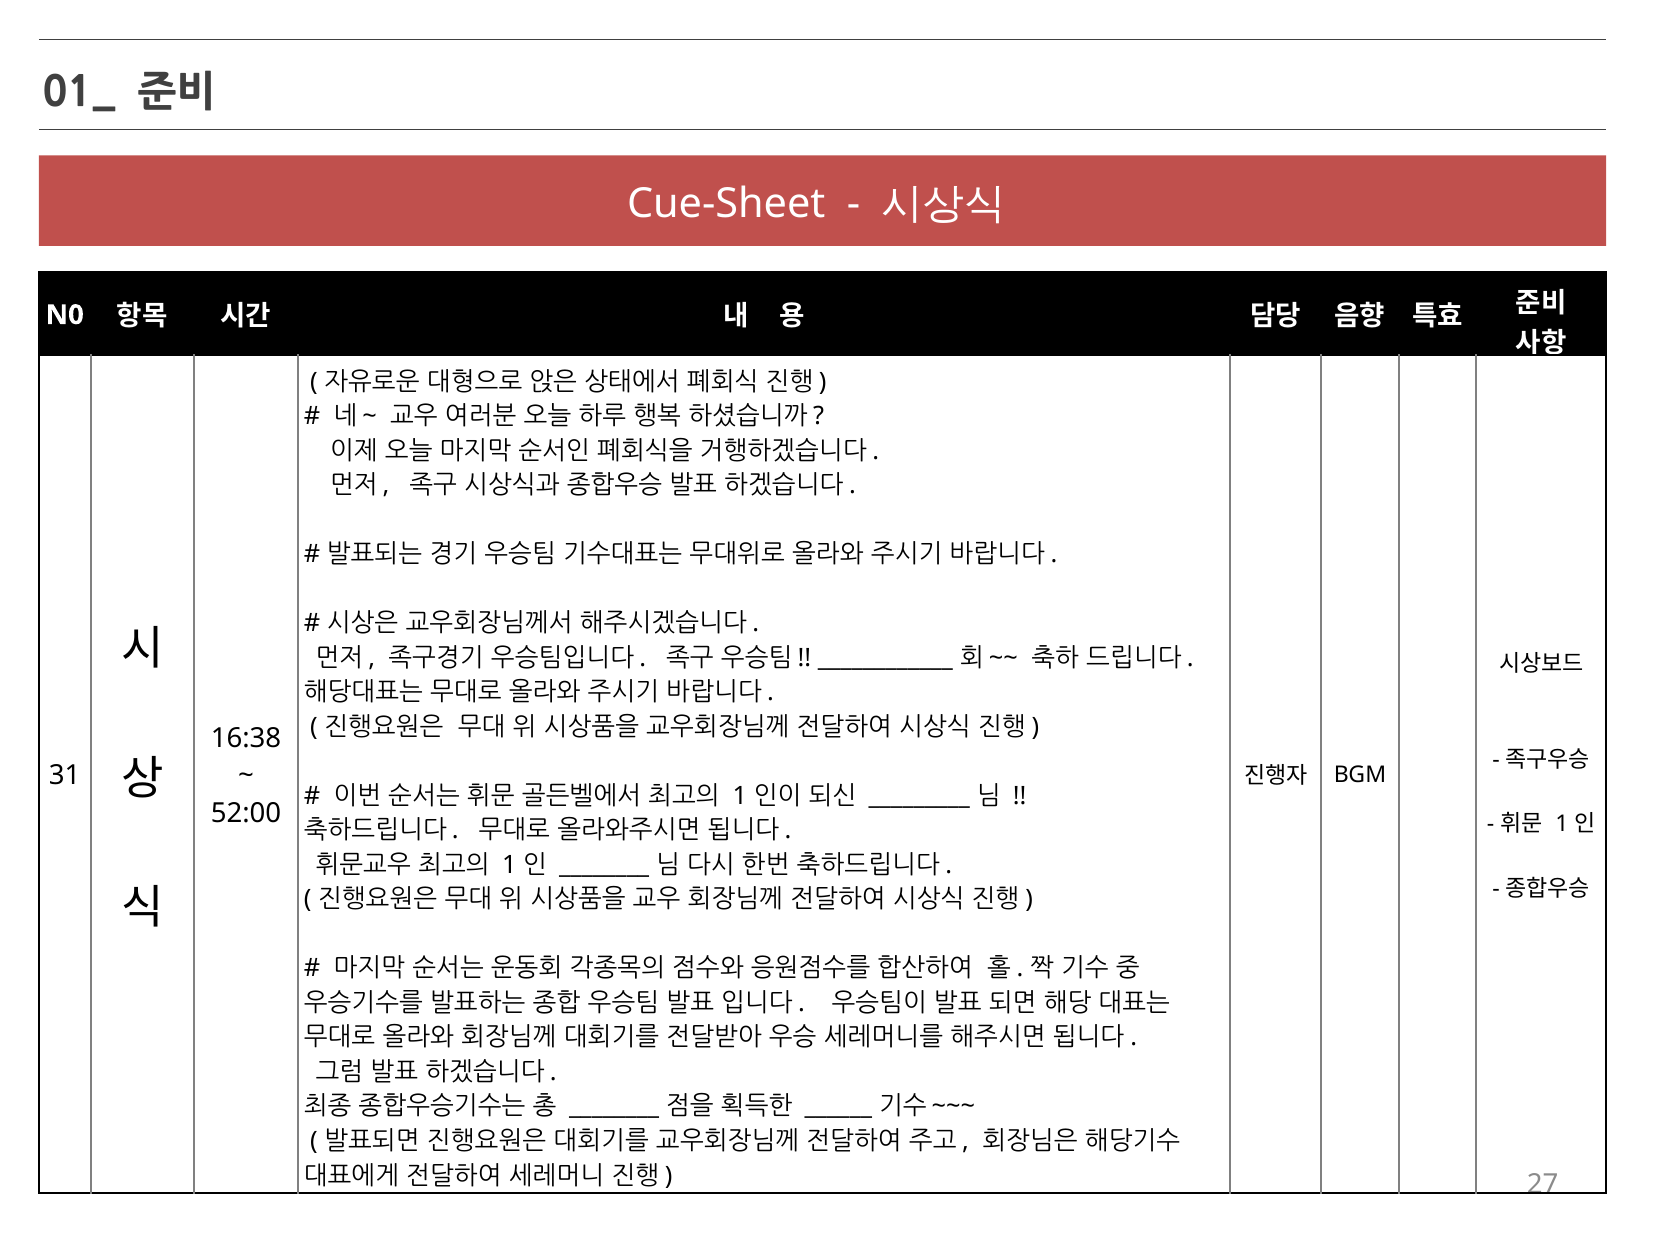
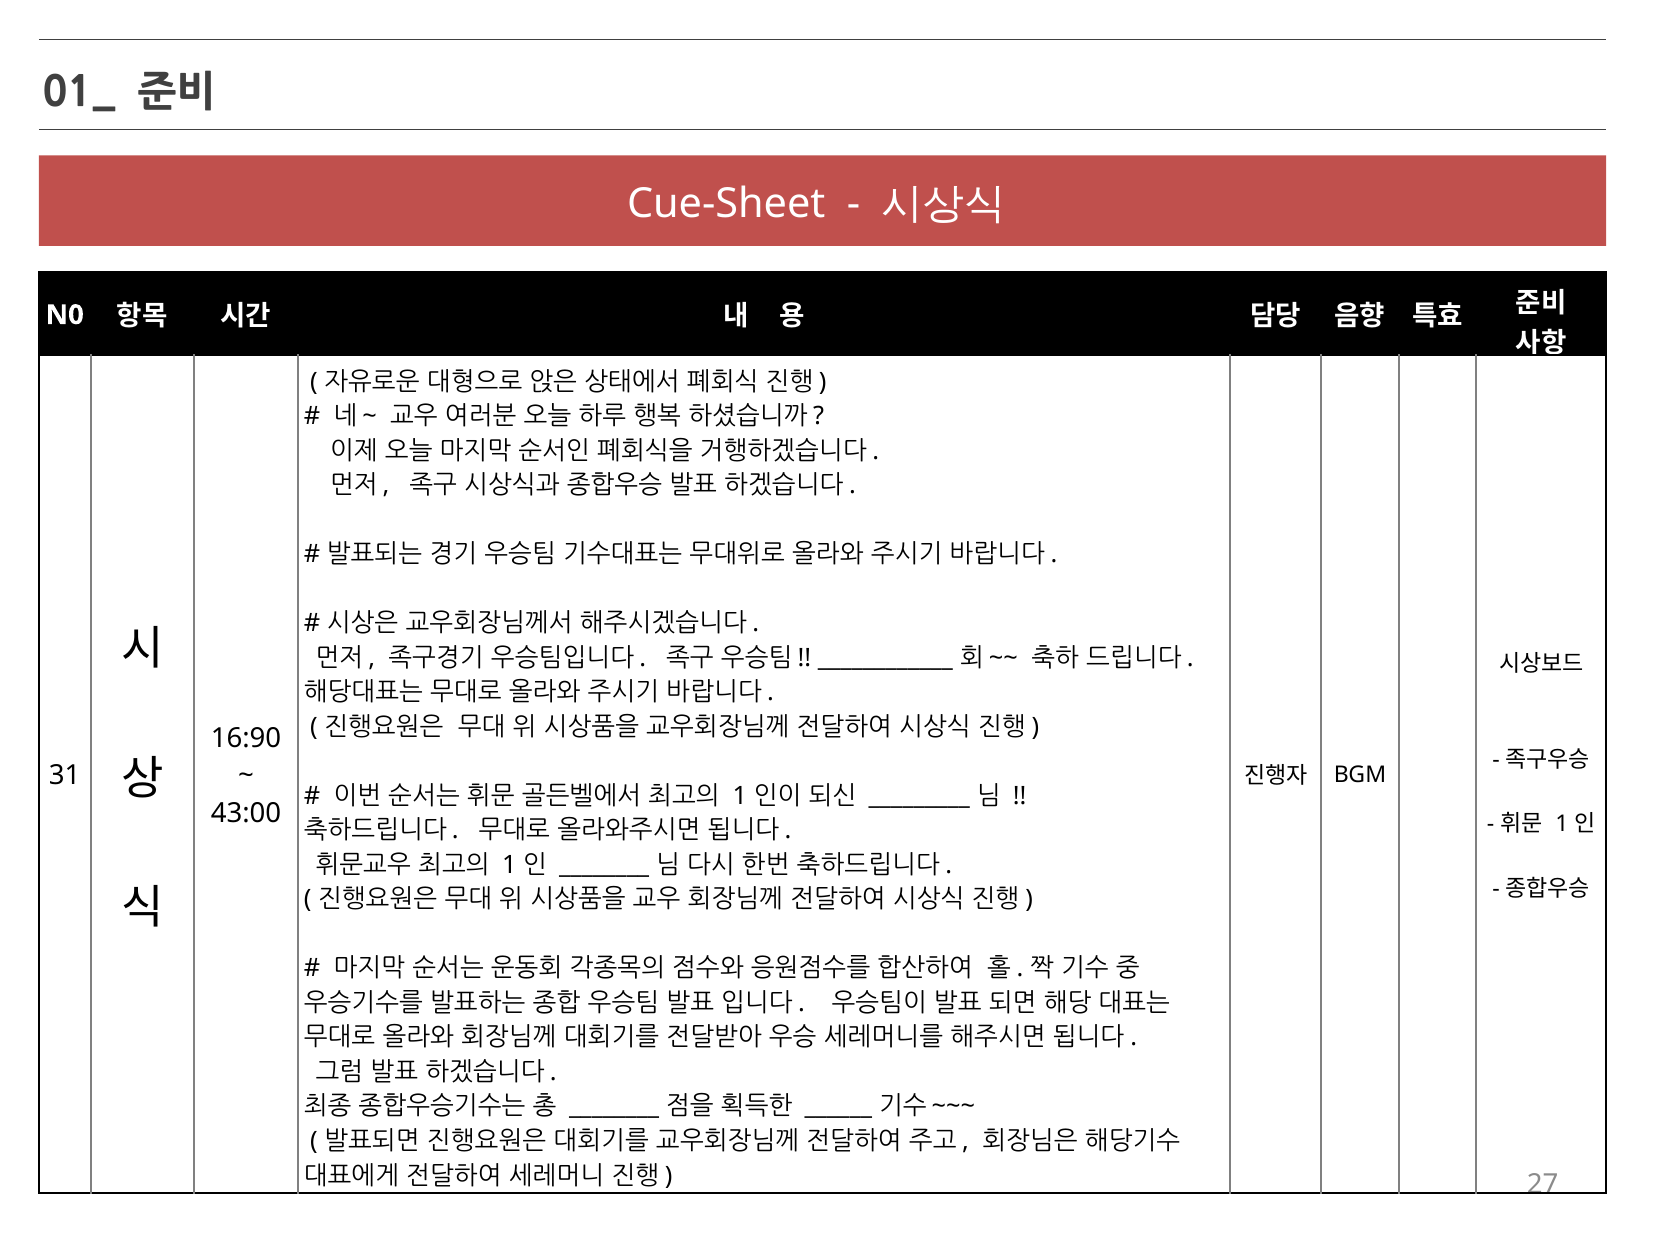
16:38: 16:38 -> 16:90 (246, 738)
52:00: 52:00 -> 43:00 (246, 813)
